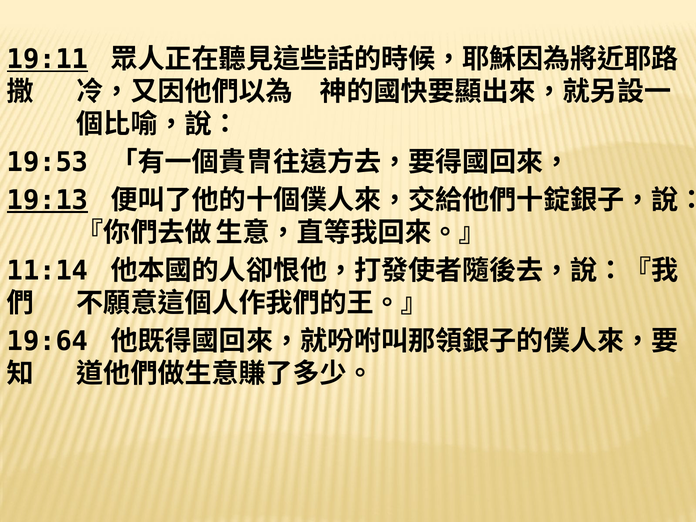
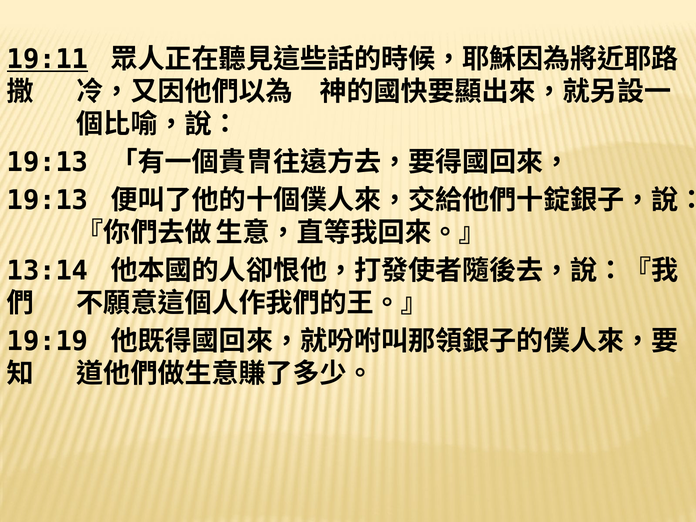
19:53: 19:53 -> 19:13 (48, 162)
19:13 underline: present -> none (48, 200)
11:14: 11:14 -> 13:14 (48, 271)
19:64: 19:64 -> 19:19 (48, 341)
